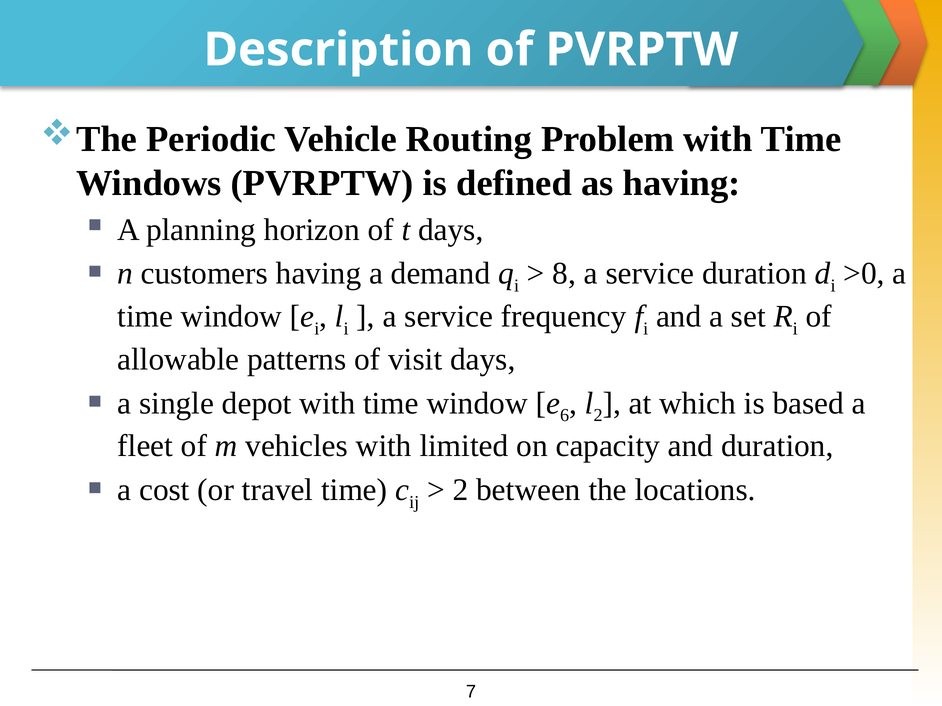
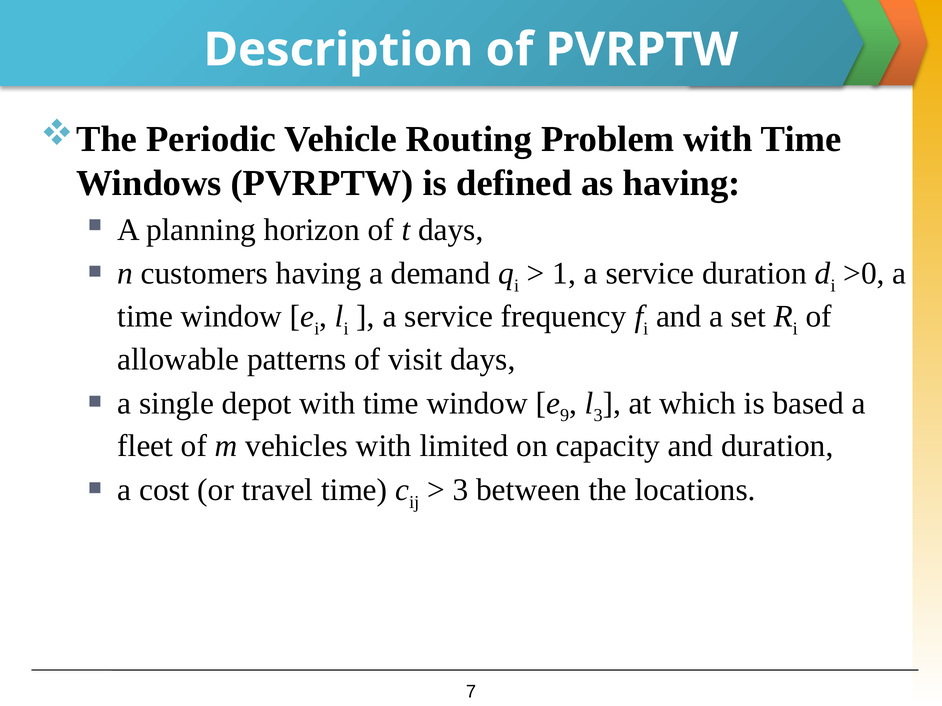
8: 8 -> 1 (564, 274)
6: 6 -> 9 (565, 416)
2: 2 -> 3 (598, 416)
2: 2 -> 3 (460, 490)
